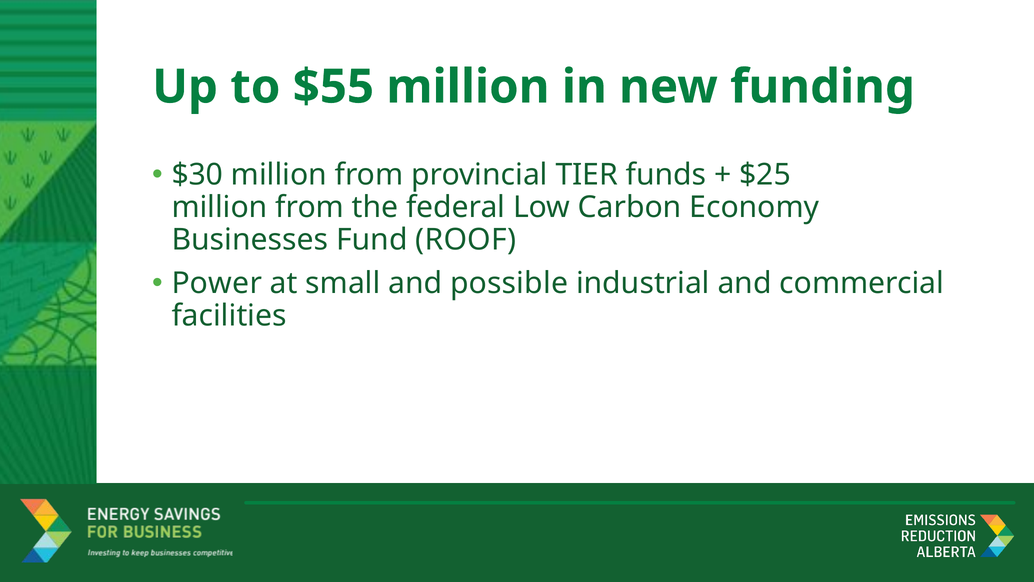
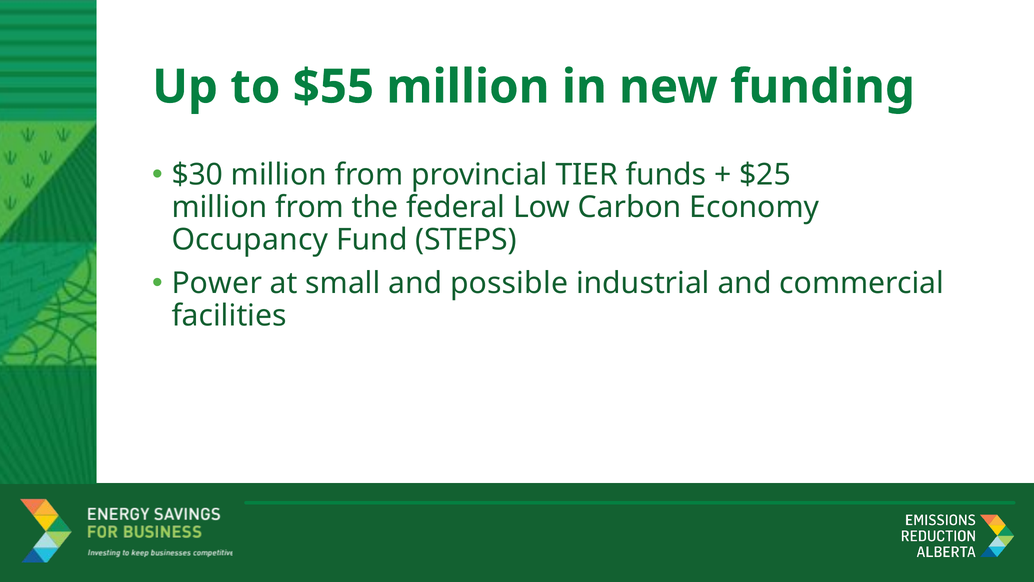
Businesses: Businesses -> Occupancy (250, 240)
ROOF: ROOF -> STEPS (466, 240)
